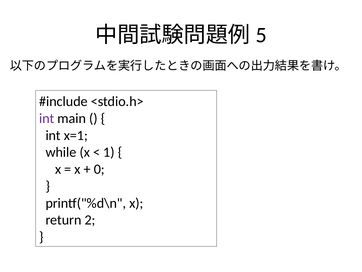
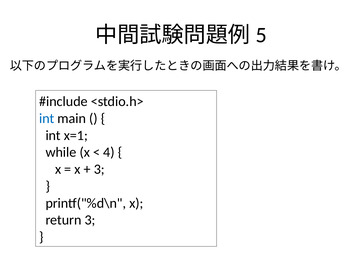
int colour: purple -> blue (47, 118)
1: 1 -> 4 (109, 152)
0: 0 -> 3 (99, 169)
return 2: 2 -> 3 (90, 220)
